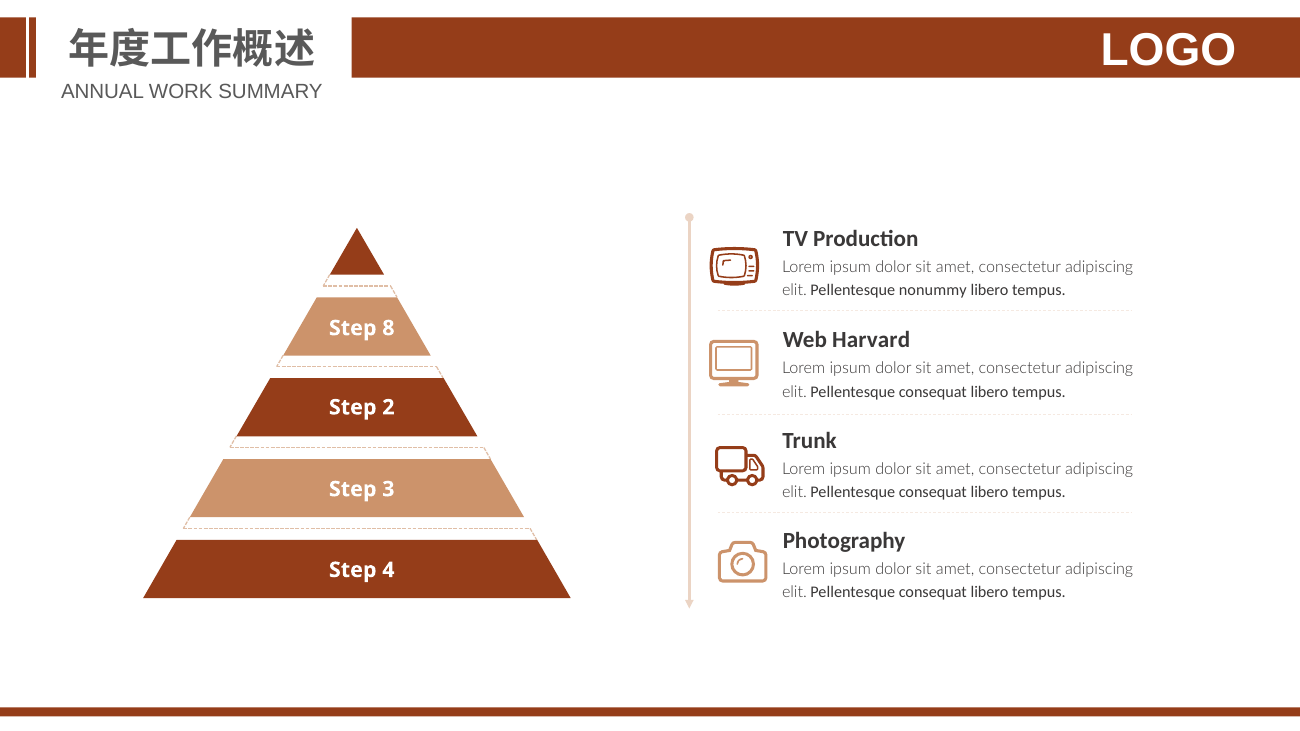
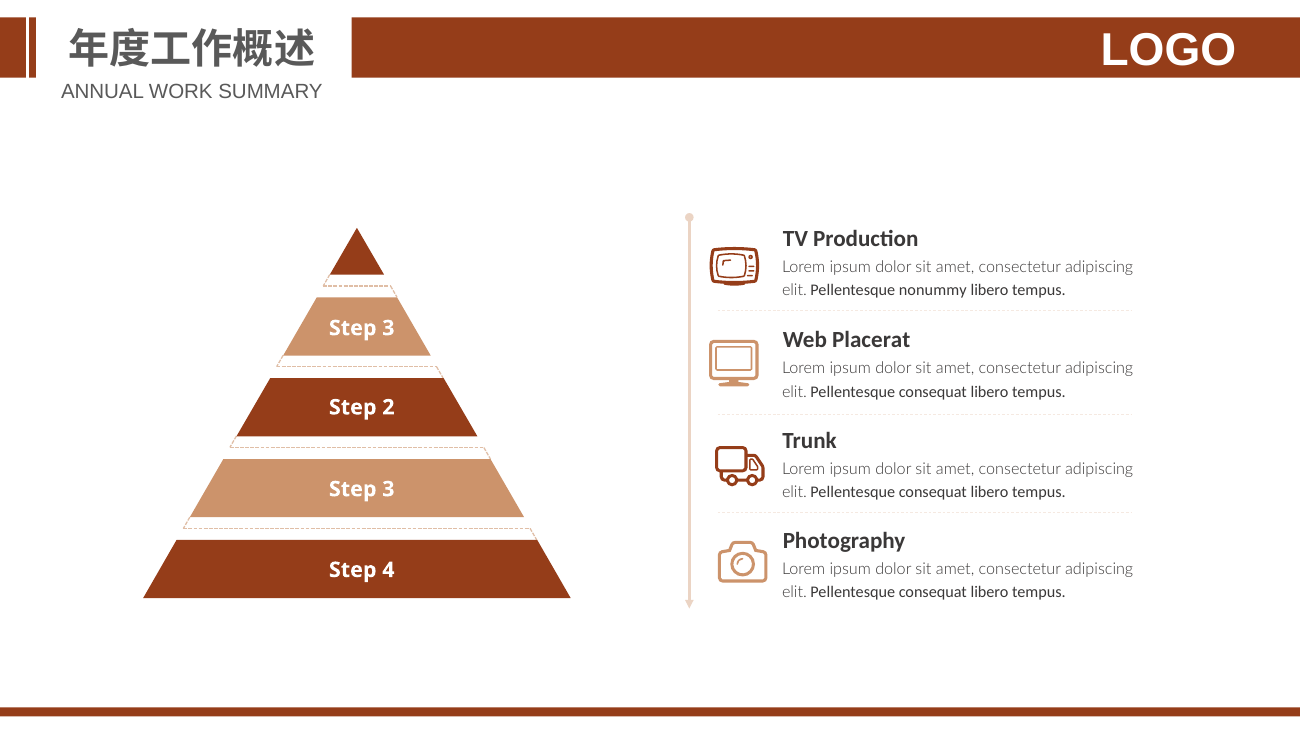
8: 8 -> 3 (388, 328)
Harvard: Harvard -> Placerat (871, 340)
